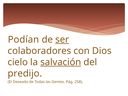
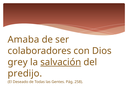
Podían: Podían -> Amaba (23, 40)
ser underline: present -> none (62, 40)
cielo: cielo -> grey (18, 62)
